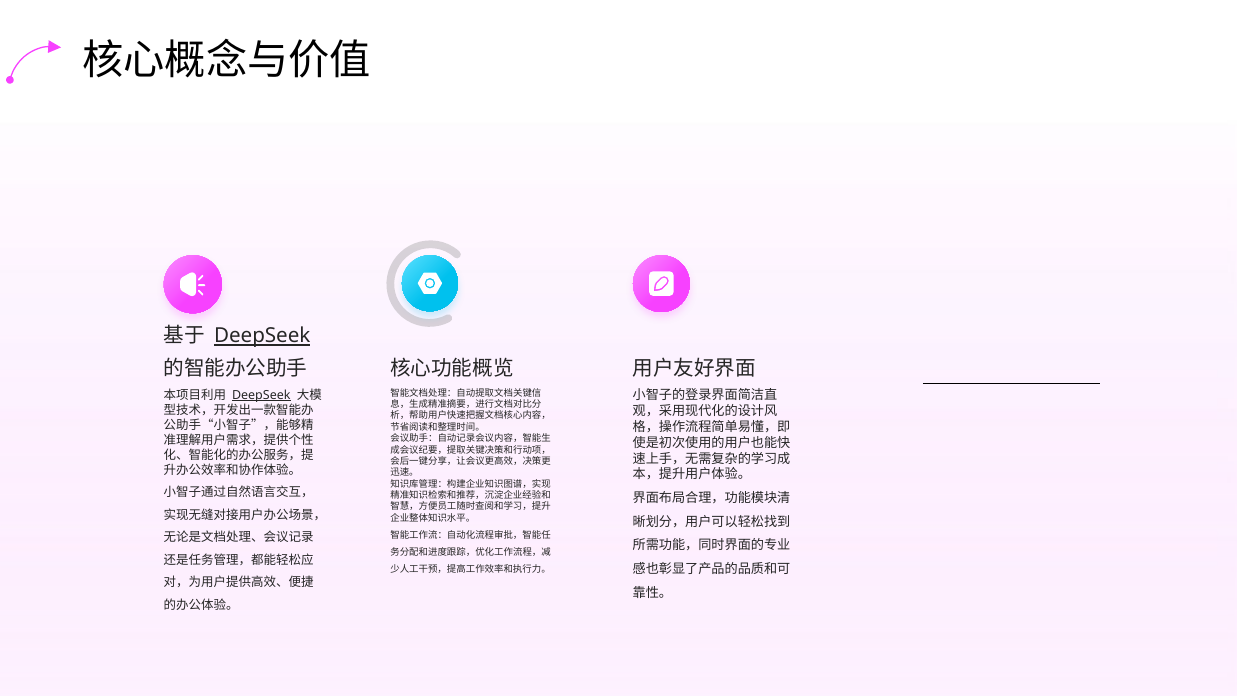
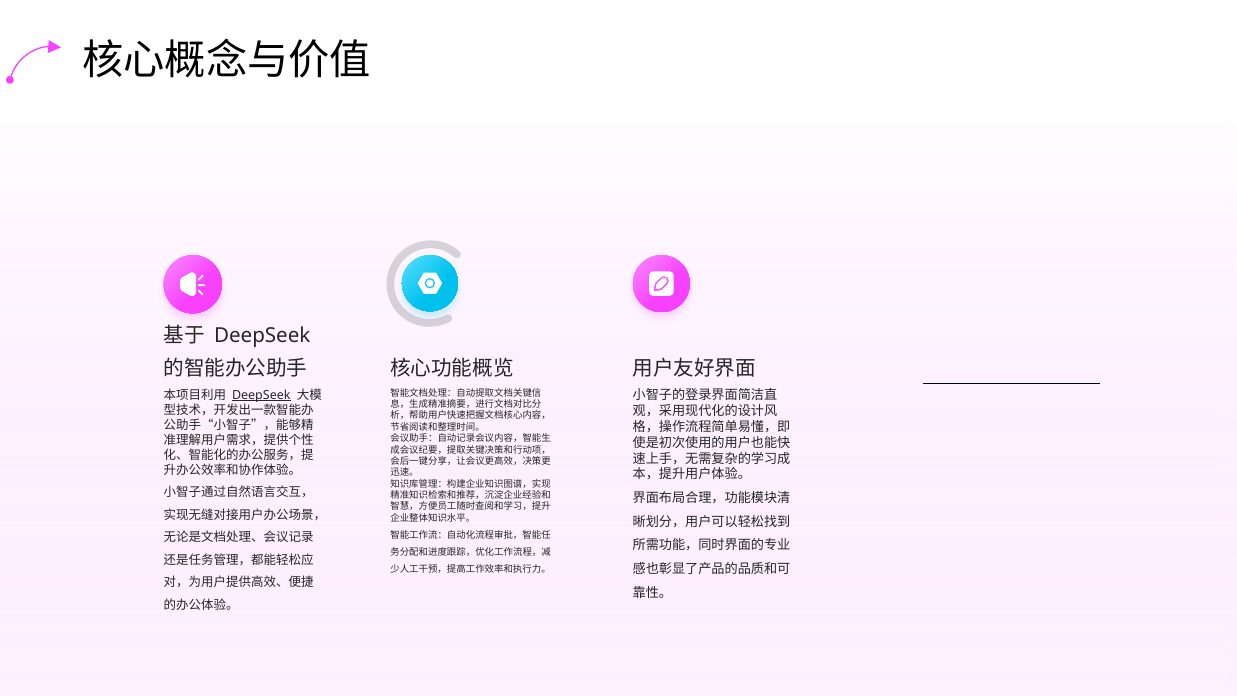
DeepSeek underline: present -> none (262, 336)
